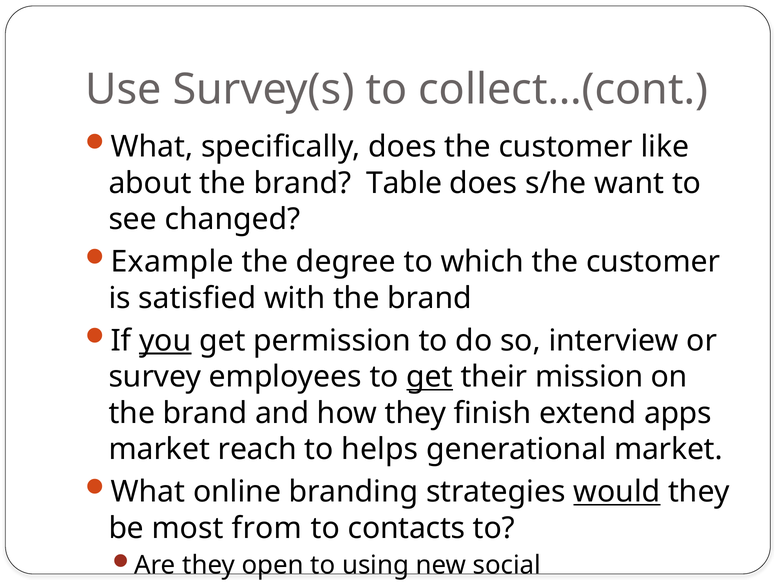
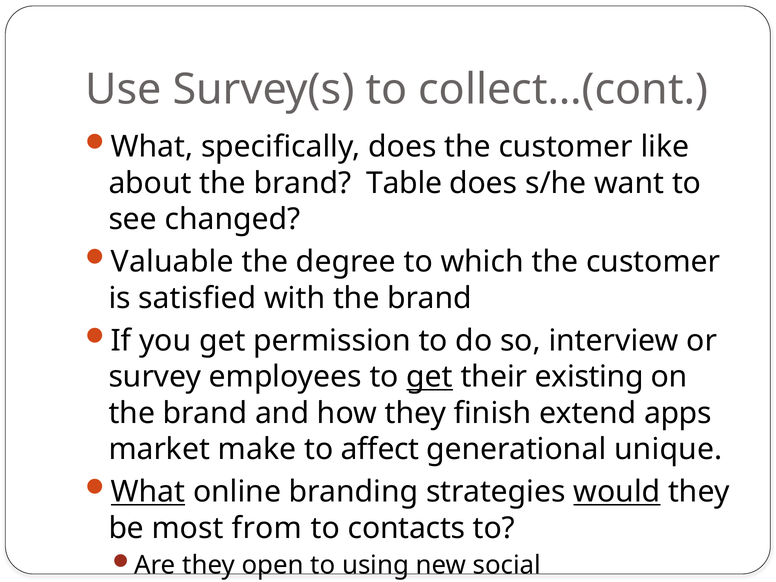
Example: Example -> Valuable (172, 262)
you underline: present -> none (165, 341)
mission: mission -> existing (589, 377)
reach: reach -> make (257, 449)
helps: helps -> affect (380, 449)
generational market: market -> unique (668, 449)
What underline: none -> present (148, 492)
